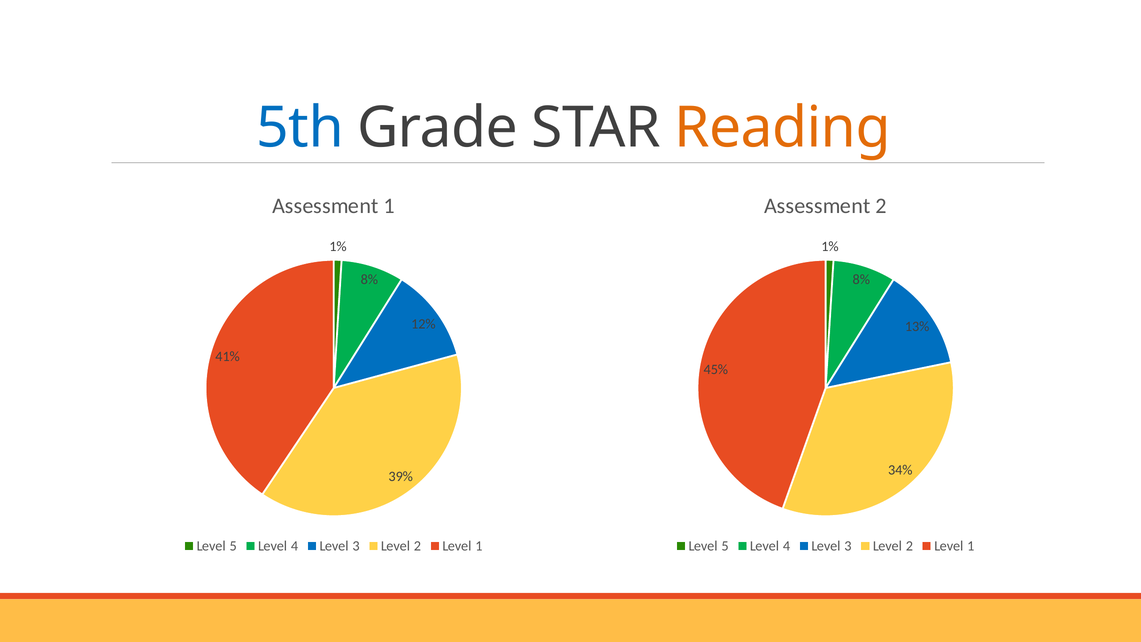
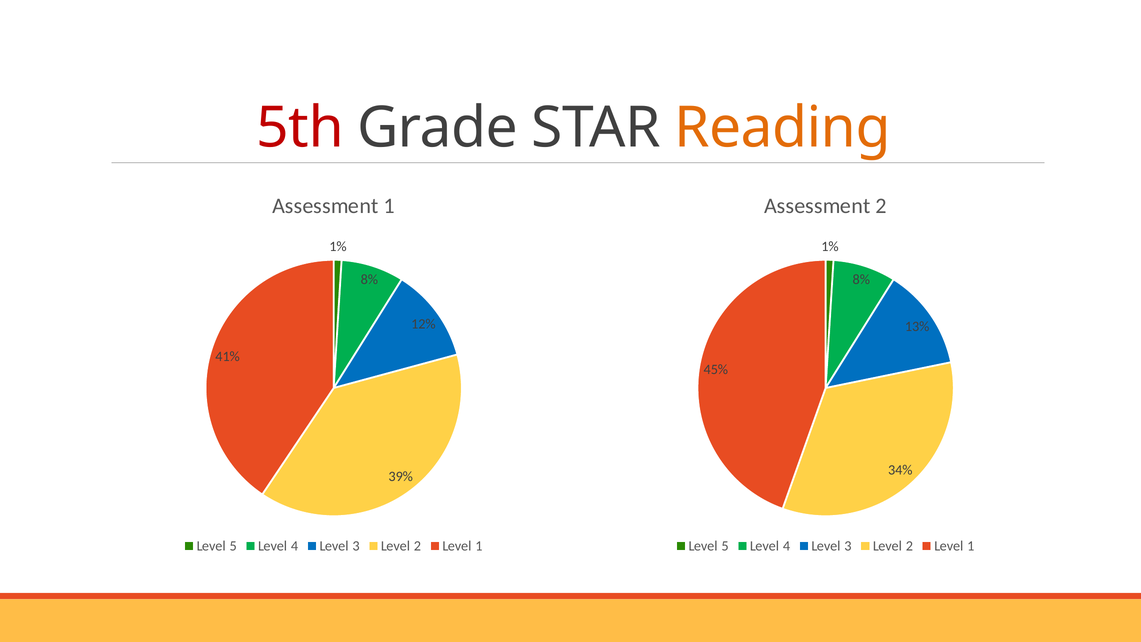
5th colour: blue -> red (300, 128)
